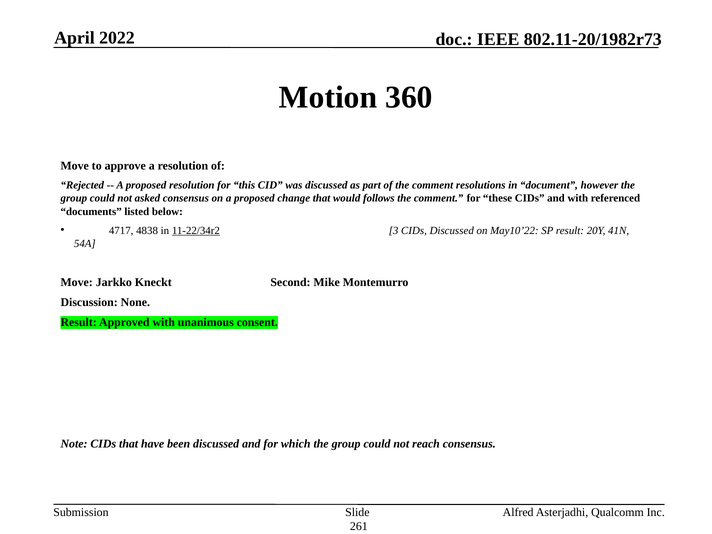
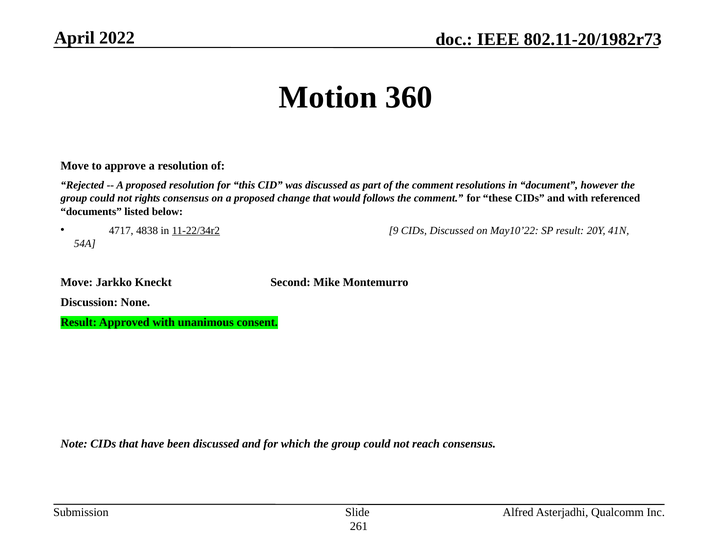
asked: asked -> rights (147, 198)
3: 3 -> 9 (394, 230)
